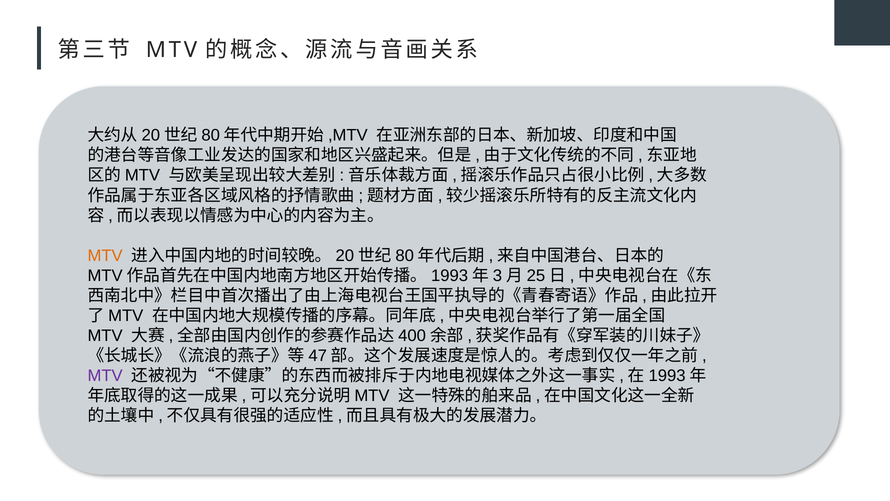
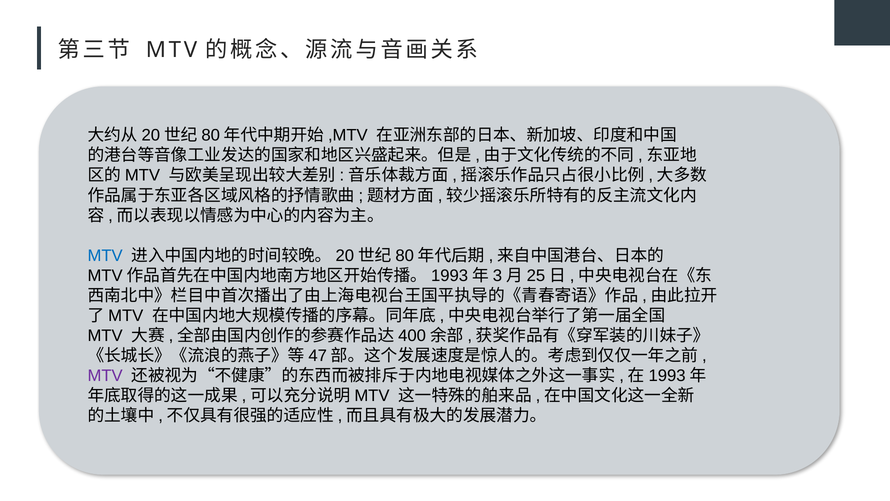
MTV colour: orange -> blue (105, 255)
